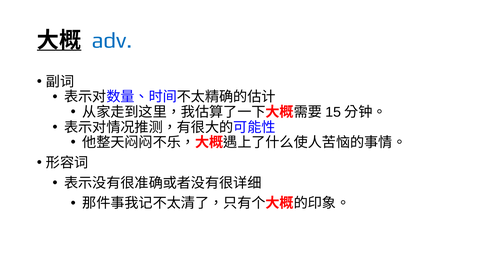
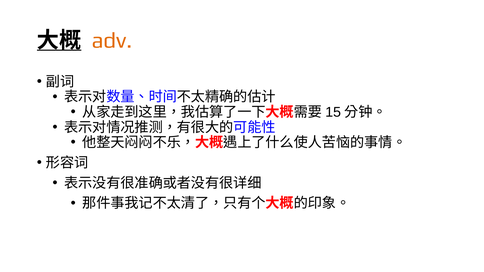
adv colour: blue -> orange (112, 41)
